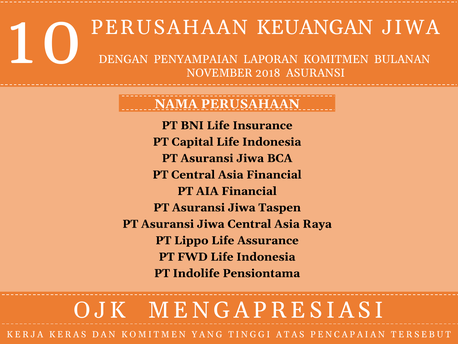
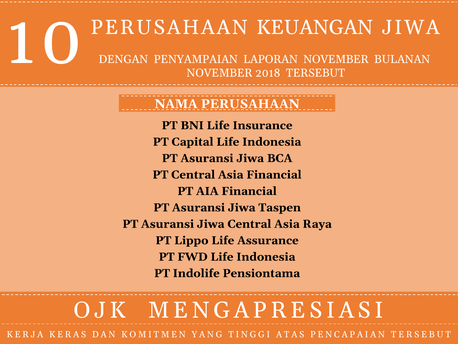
LAPORAN KOMITMEN: KOMITMEN -> NOVEMBER (336, 59)
2018 ASURANSI: ASURANSI -> TERSEBUT (316, 73)
